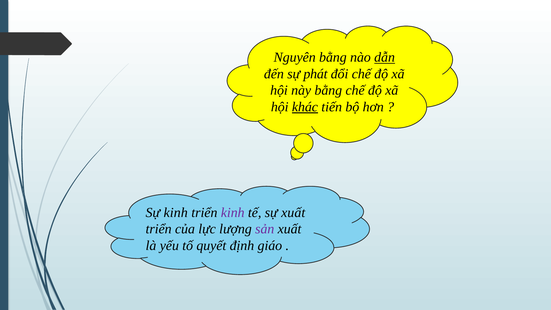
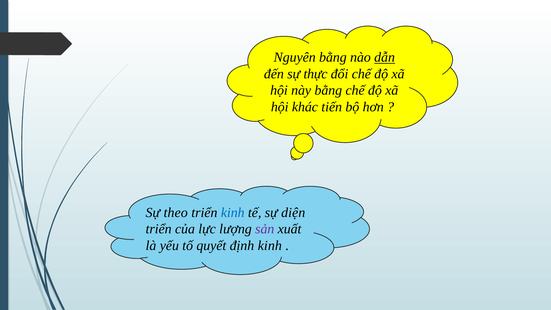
phát: phát -> thực (316, 74)
khác underline: present -> none (305, 107)
Sự kinh: kinh -> theo (176, 212)
kinh colour: purple -> blue (233, 212)
sự xuất: xuất -> diện (293, 212)
định giáo: giáo -> kinh (270, 246)
